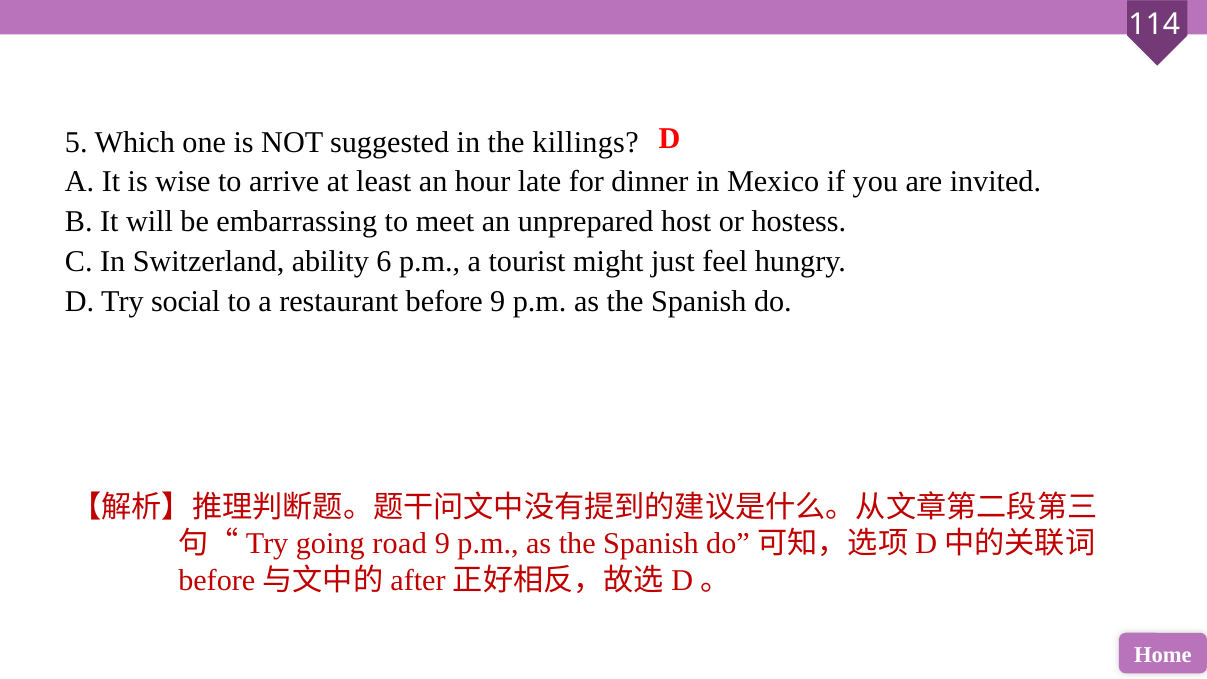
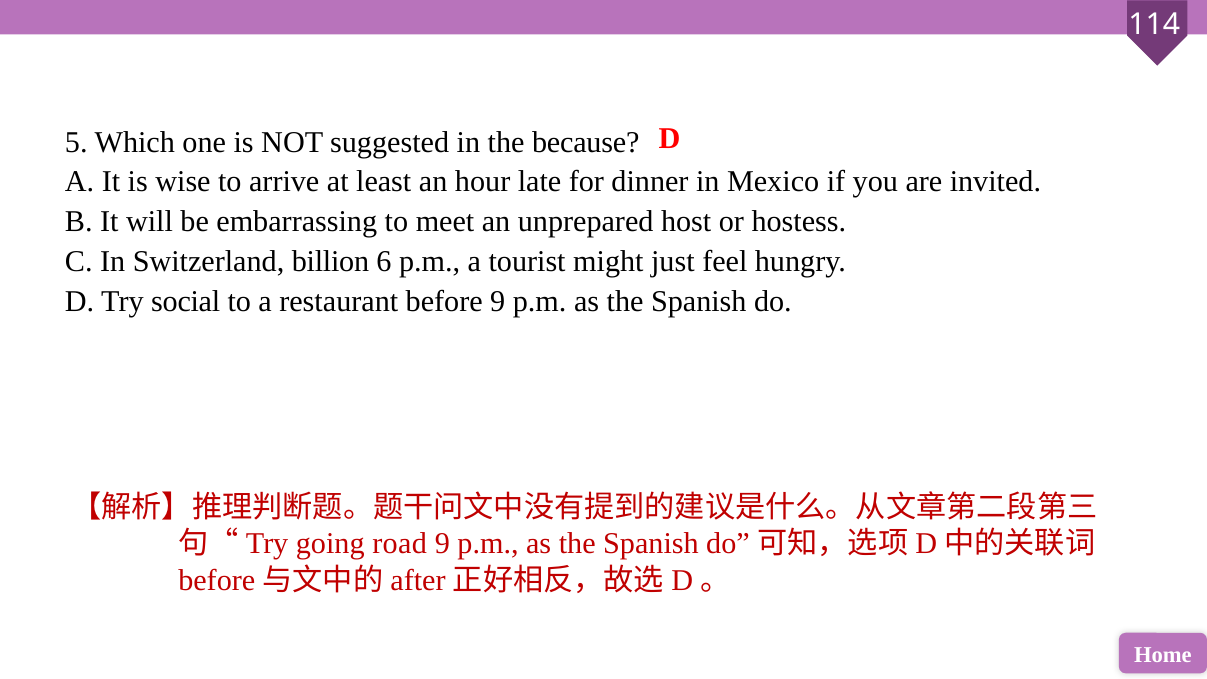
killings: killings -> because (586, 142)
ability: ability -> billion (330, 262)
